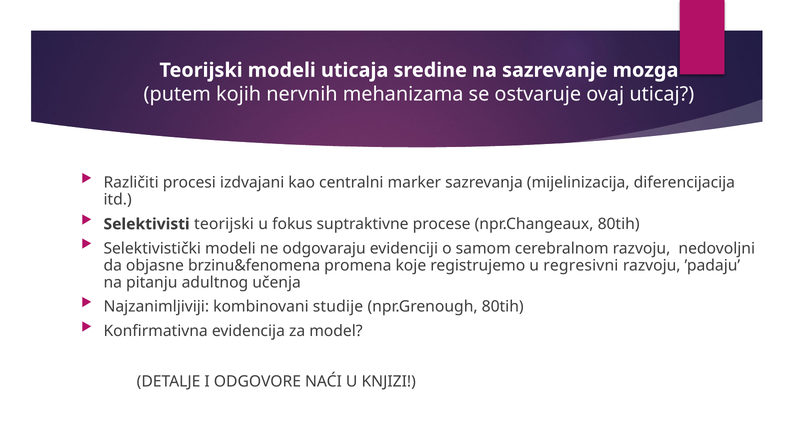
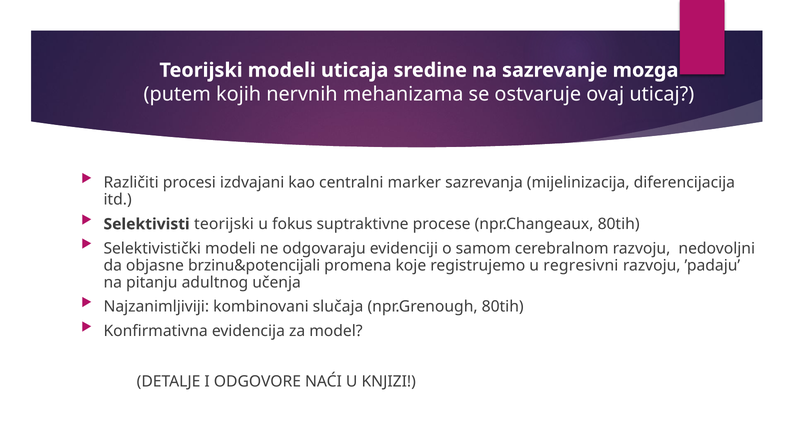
brzinu&fenomena: brzinu&fenomena -> brzinu&potencijali (254, 266)
studije: studije -> slučaja (338, 307)
